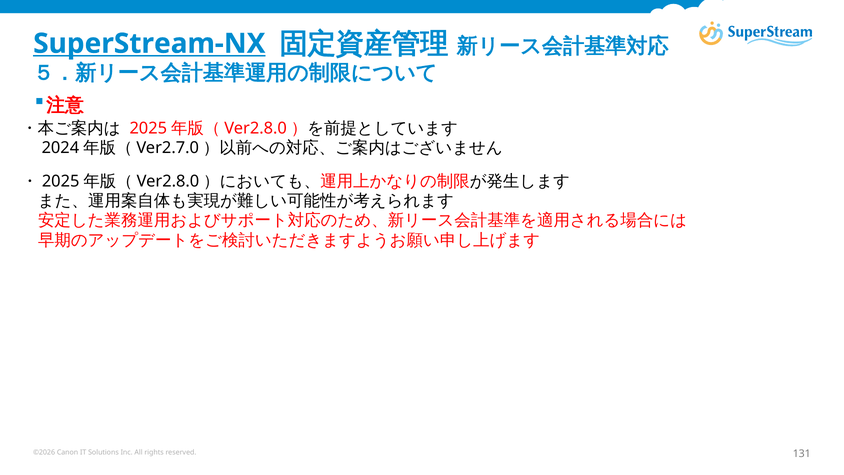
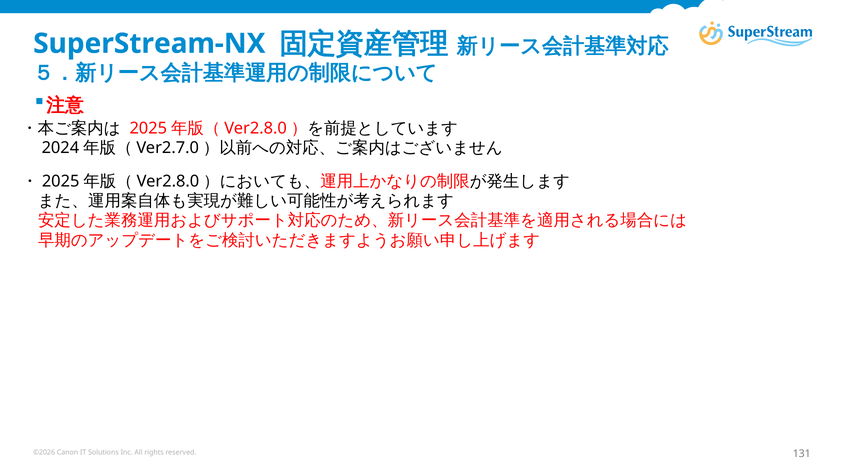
SuperStream-NX underline: present -> none (149, 44)
